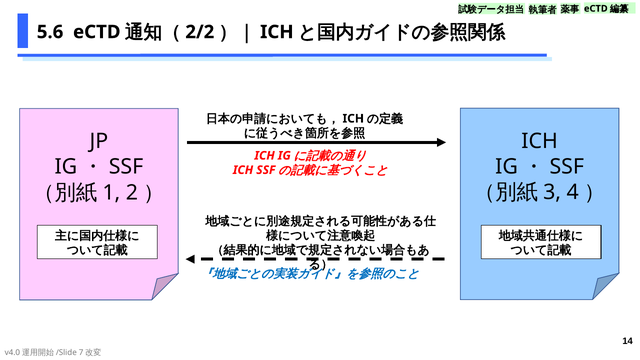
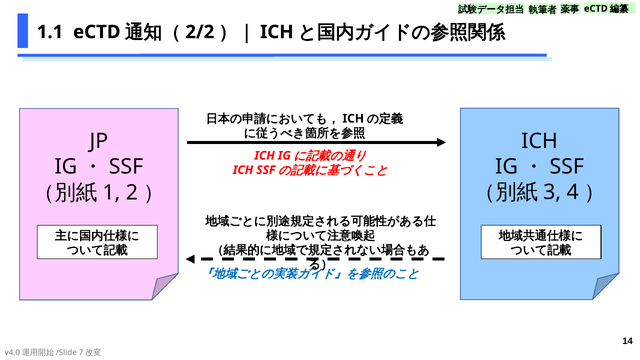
5.6: 5.6 -> 1.1 (50, 32)
